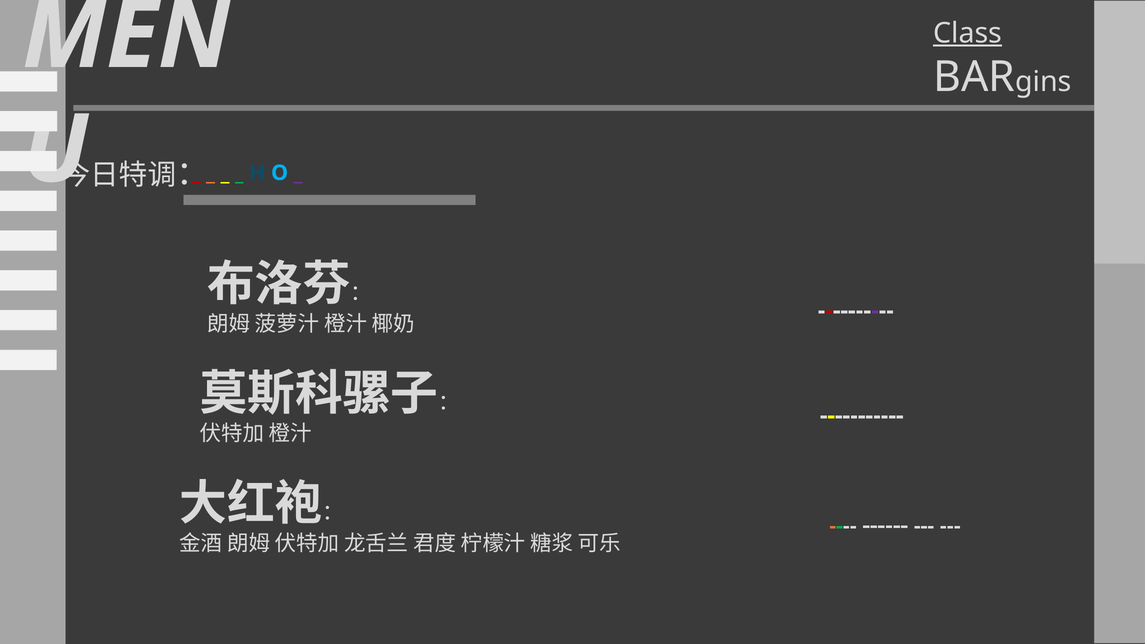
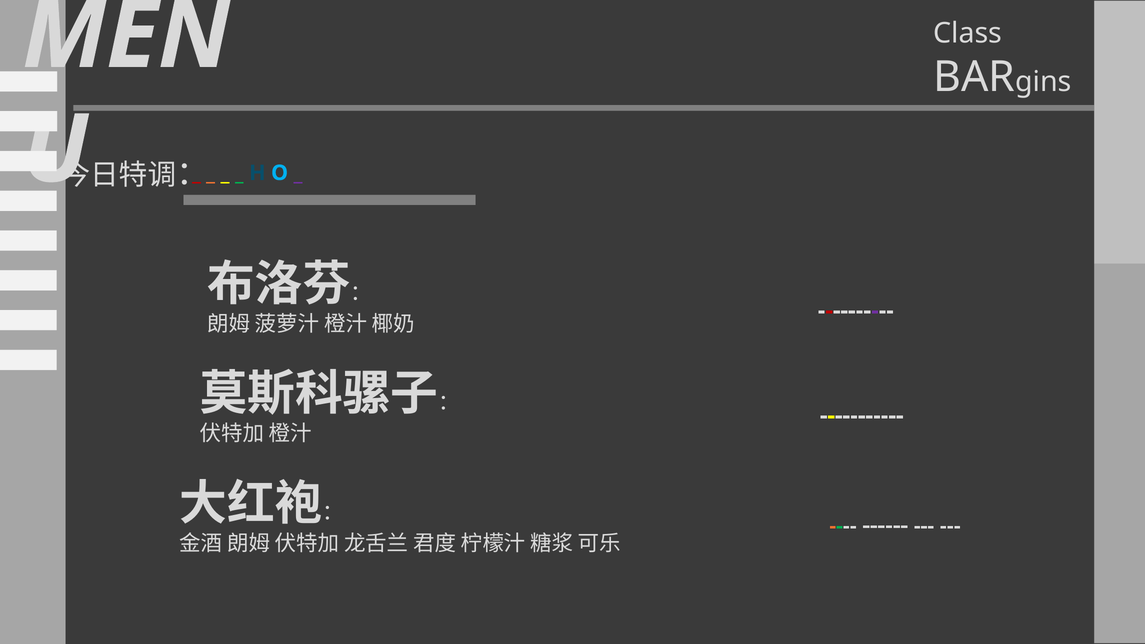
Class underline: present -> none (968, 33)
